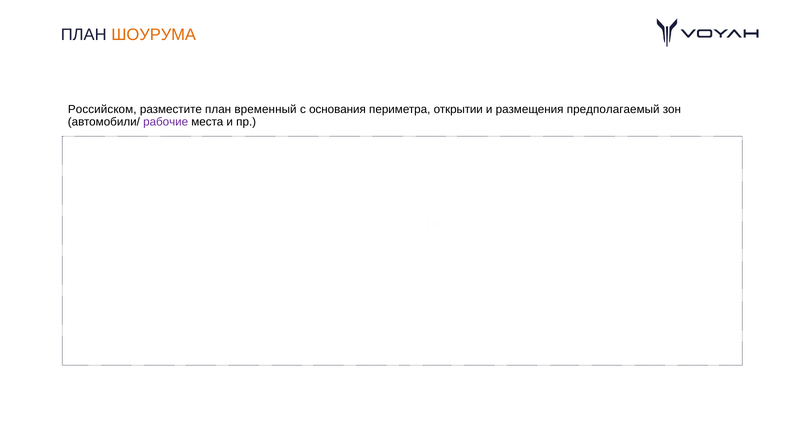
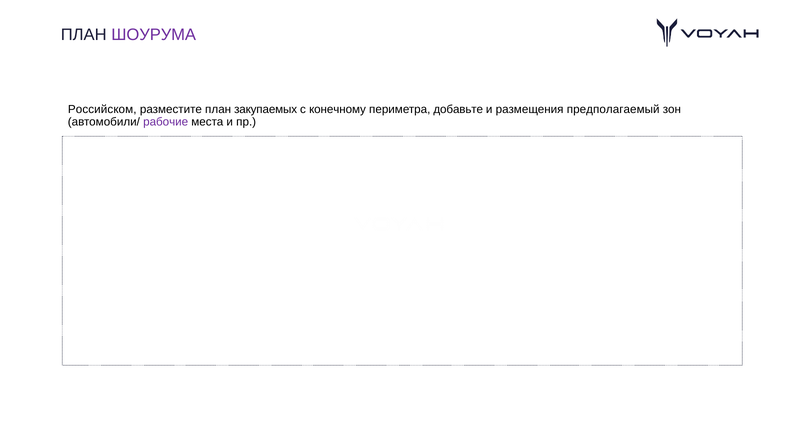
ШОУРУМА colour: orange -> purple (154, 35)
временный: временный -> закупаемых (266, 110)
основания: основания -> конечному (338, 110)
открытии: открытии -> добавьте (458, 110)
